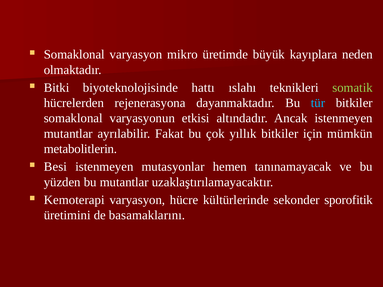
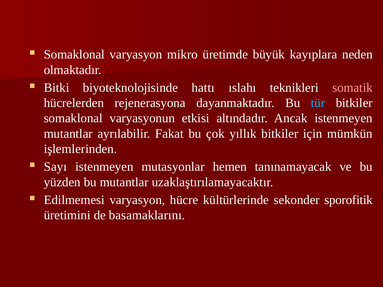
somatik colour: light green -> pink (352, 88)
metabolitlerin: metabolitlerin -> işlemlerinden (80, 149)
Besi: Besi -> Sayı (55, 167)
Kemoterapi: Kemoterapi -> Edilmemesi (74, 200)
